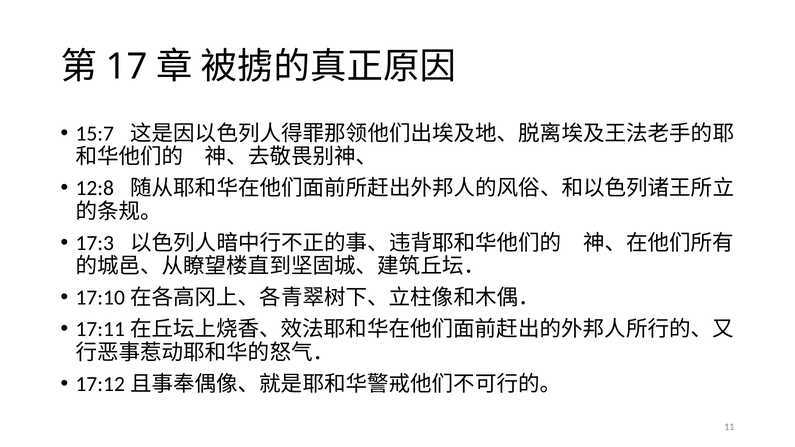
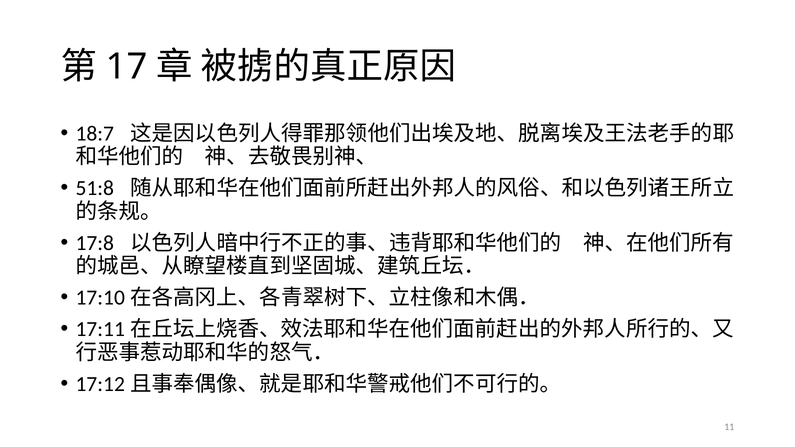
15:7: 15:7 -> 18:7 (95, 134)
12:8: 12:8 -> 51:8 (95, 188)
17:3: 17:3 -> 17:8 (95, 243)
